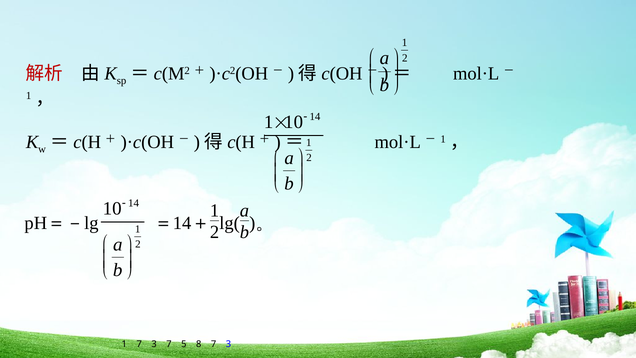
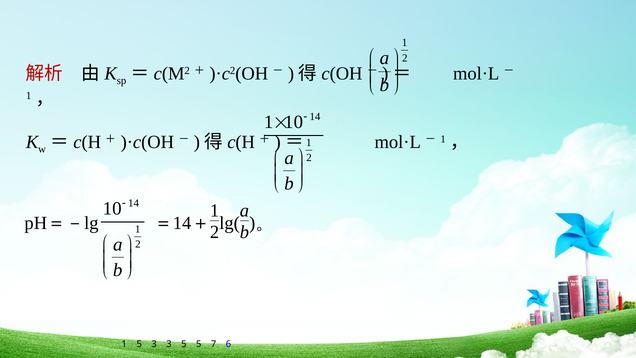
1 7: 7 -> 5 (139, 344)
3 7: 7 -> 3 (169, 344)
5 8: 8 -> 5 (199, 344)
3: 3 -> 6 (228, 344)
